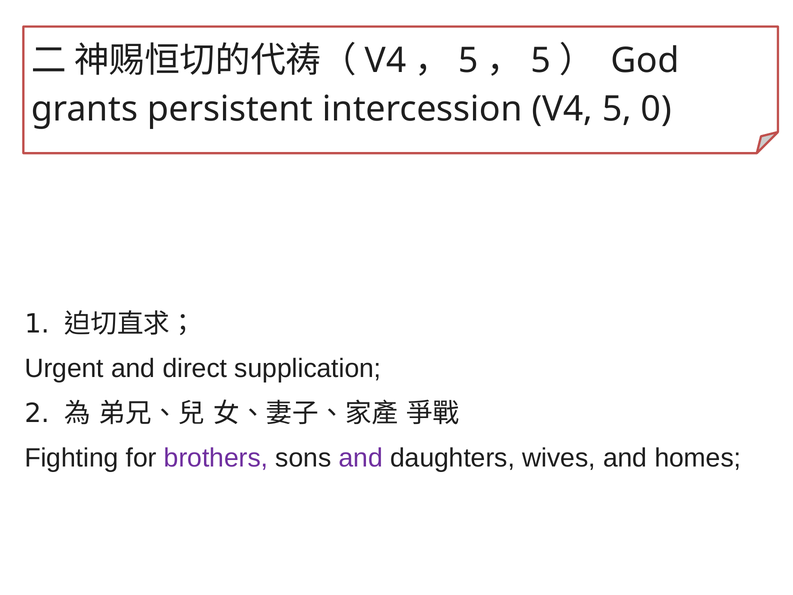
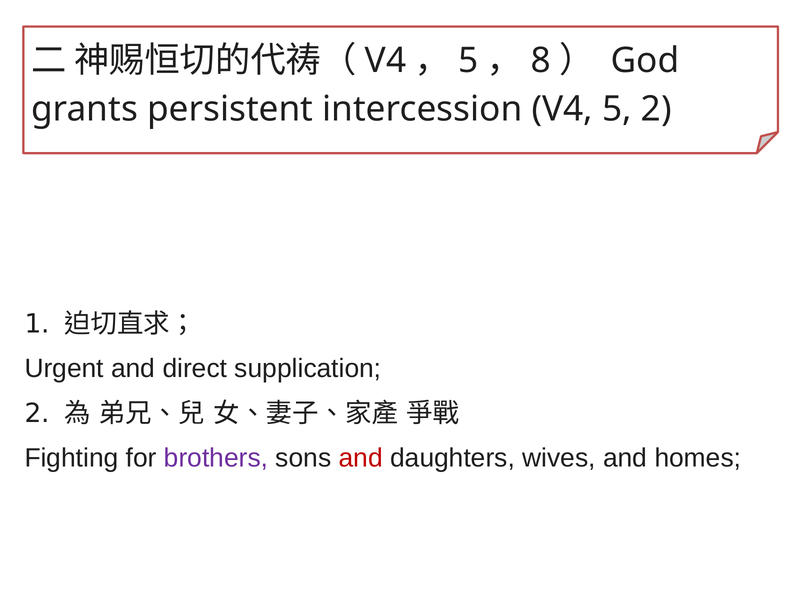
5: 5 -> 8 (541, 61)
5 0: 0 -> 2 (656, 109)
and colour: purple -> red (361, 458)
